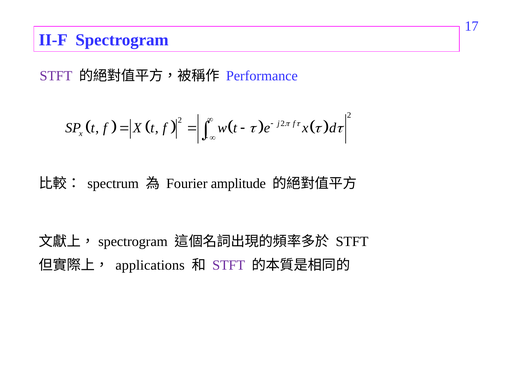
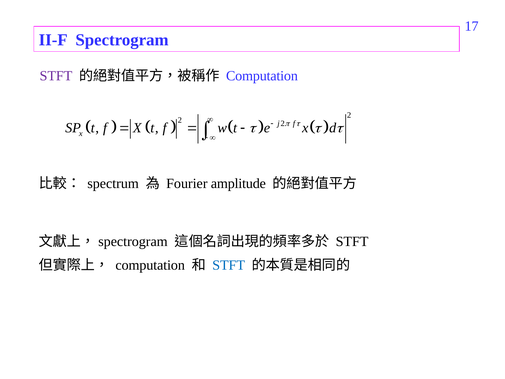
Performance: Performance -> Computation (262, 76)
applications: applications -> computation (150, 265)
STFT colour: purple -> blue (229, 265)
